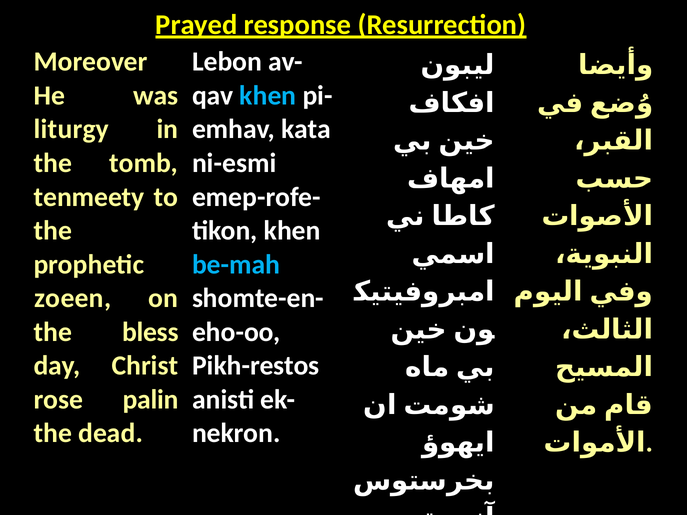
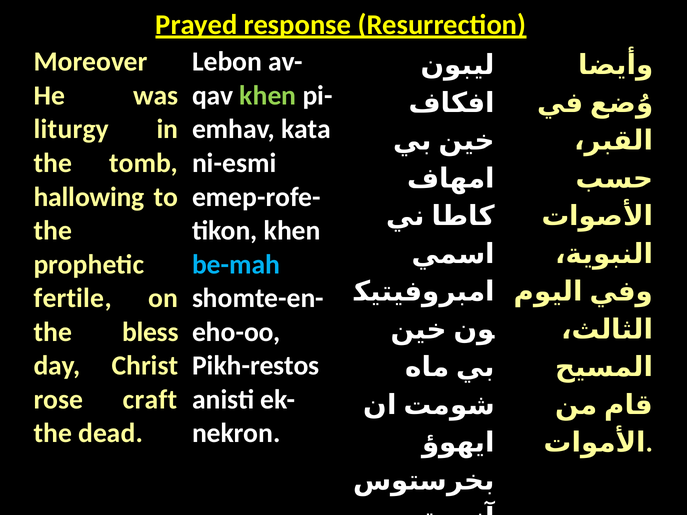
khen colour: light blue -> light green (268, 96)
tenmeety: tenmeety -> hallowing (89, 197)
zoeen: zoeen -> fertile (73, 298)
palin: palin -> craft (150, 400)
